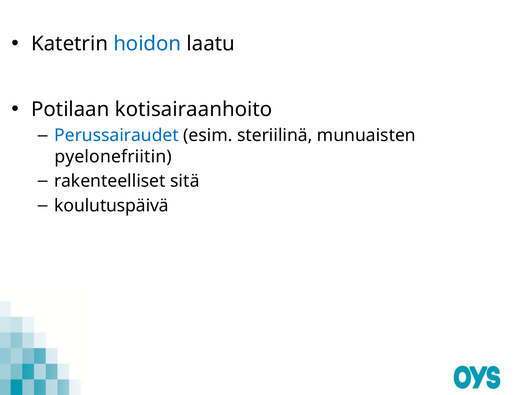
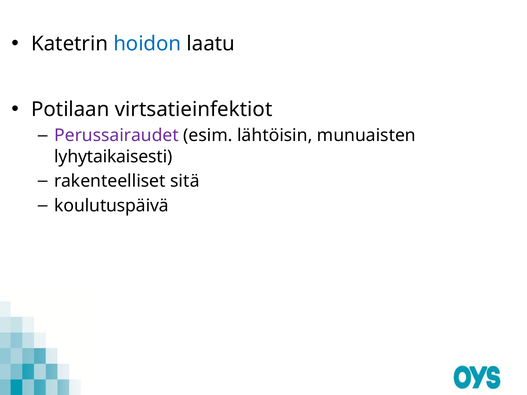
kotisairaanhoito: kotisairaanhoito -> virtsatieinfektiot (194, 109)
Perussairaudet colour: blue -> purple (117, 136)
steriilinä: steriilinä -> lähtöisin (275, 136)
pyelonefriitin: pyelonefriitin -> lyhytaikaisesti (113, 157)
